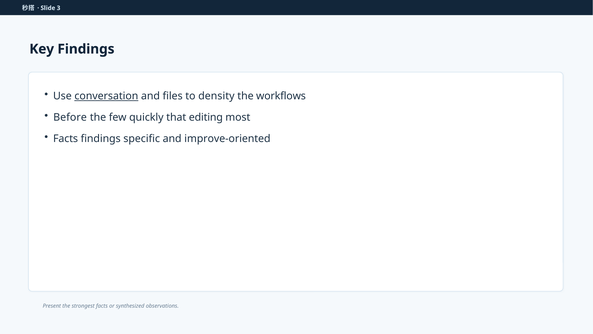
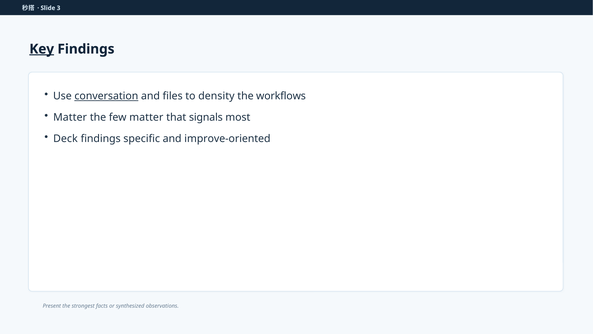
Key underline: none -> present (42, 49)
Before: Before -> Matter (70, 117)
few quickly: quickly -> matter (146, 117)
editing: editing -> signals (206, 117)
Facts: Facts -> Deck (65, 138)
